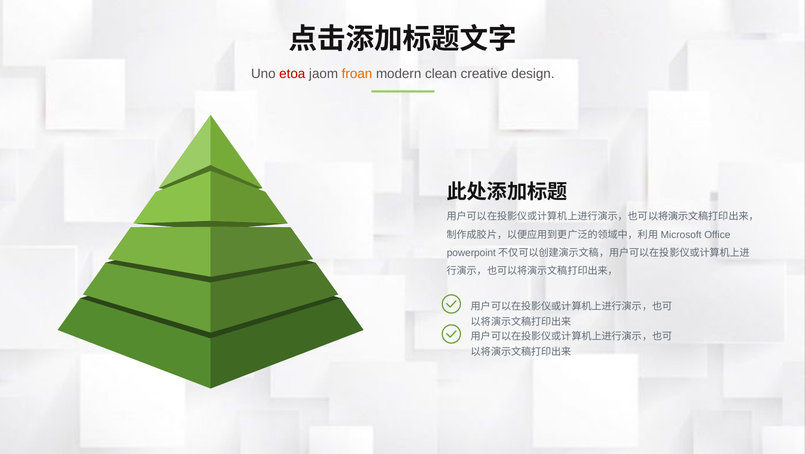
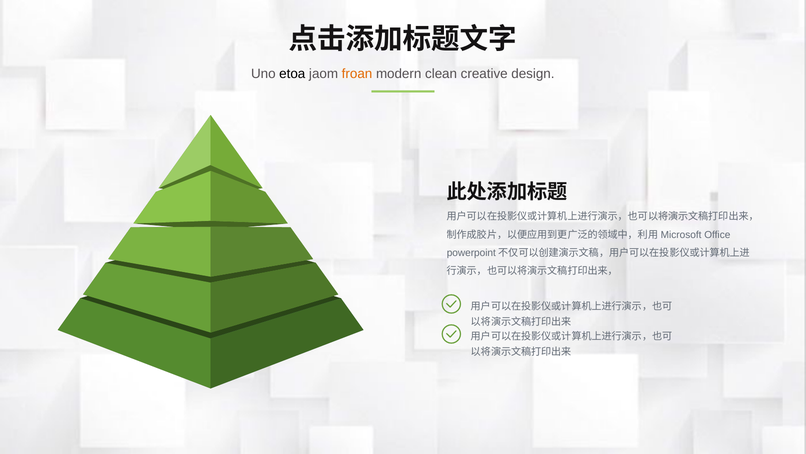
etoa colour: red -> black (292, 74)
